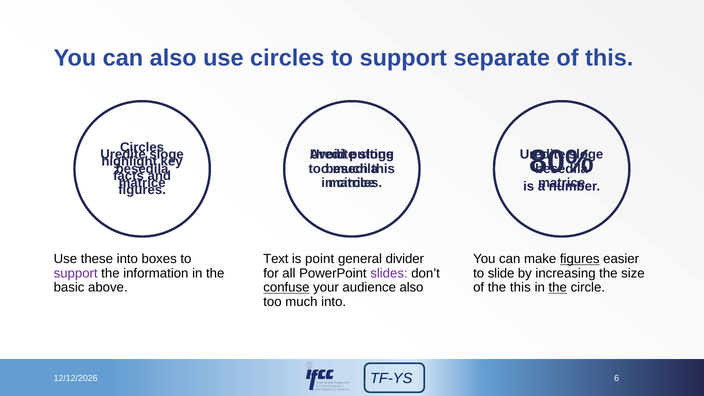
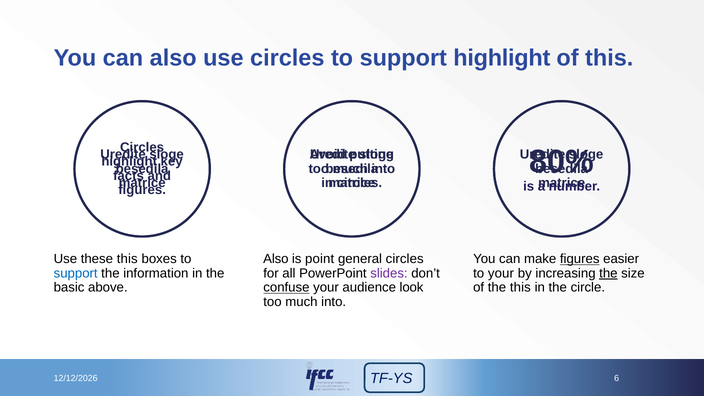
support separate: separate -> highlight (502, 58)
this: this -> into (383, 169)
these into: into -> this (127, 259)
Text: Text -> Also (276, 259)
general divider: divider -> circles (405, 259)
support colour: purple -> blue (76, 273)
to slide: slide -> your (501, 273)
the underline: none -> present (608, 273)
audience also: also -> look (411, 288)
the underline: present -> none (558, 288)
